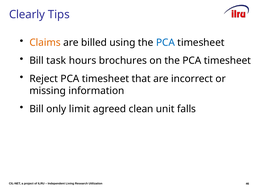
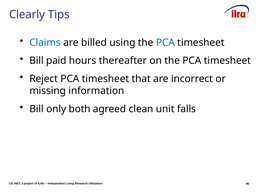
Claims colour: orange -> blue (45, 42)
task: task -> paid (56, 60)
brochures: brochures -> thereafter (123, 60)
limit: limit -> both (80, 109)
